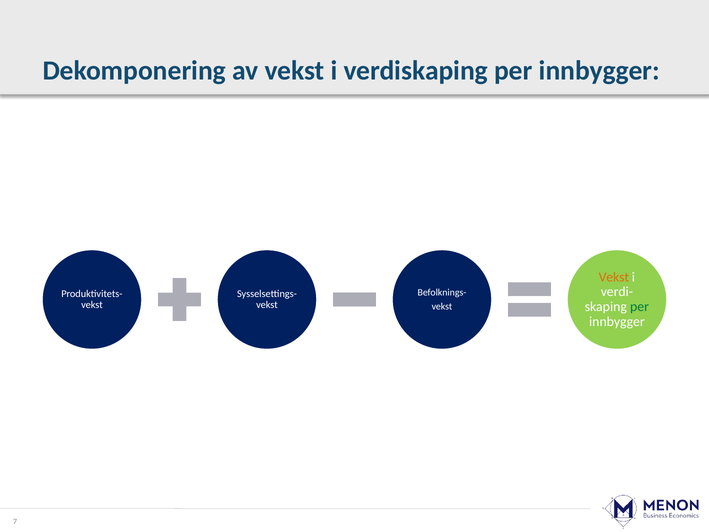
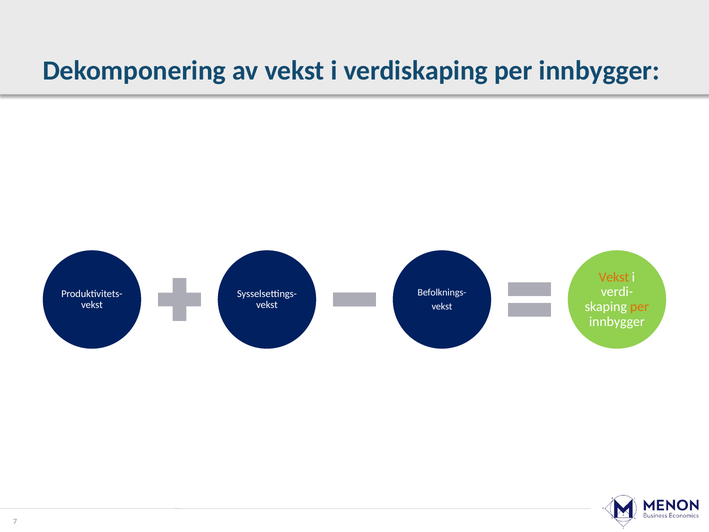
per colour: green -> orange (640, 307)
